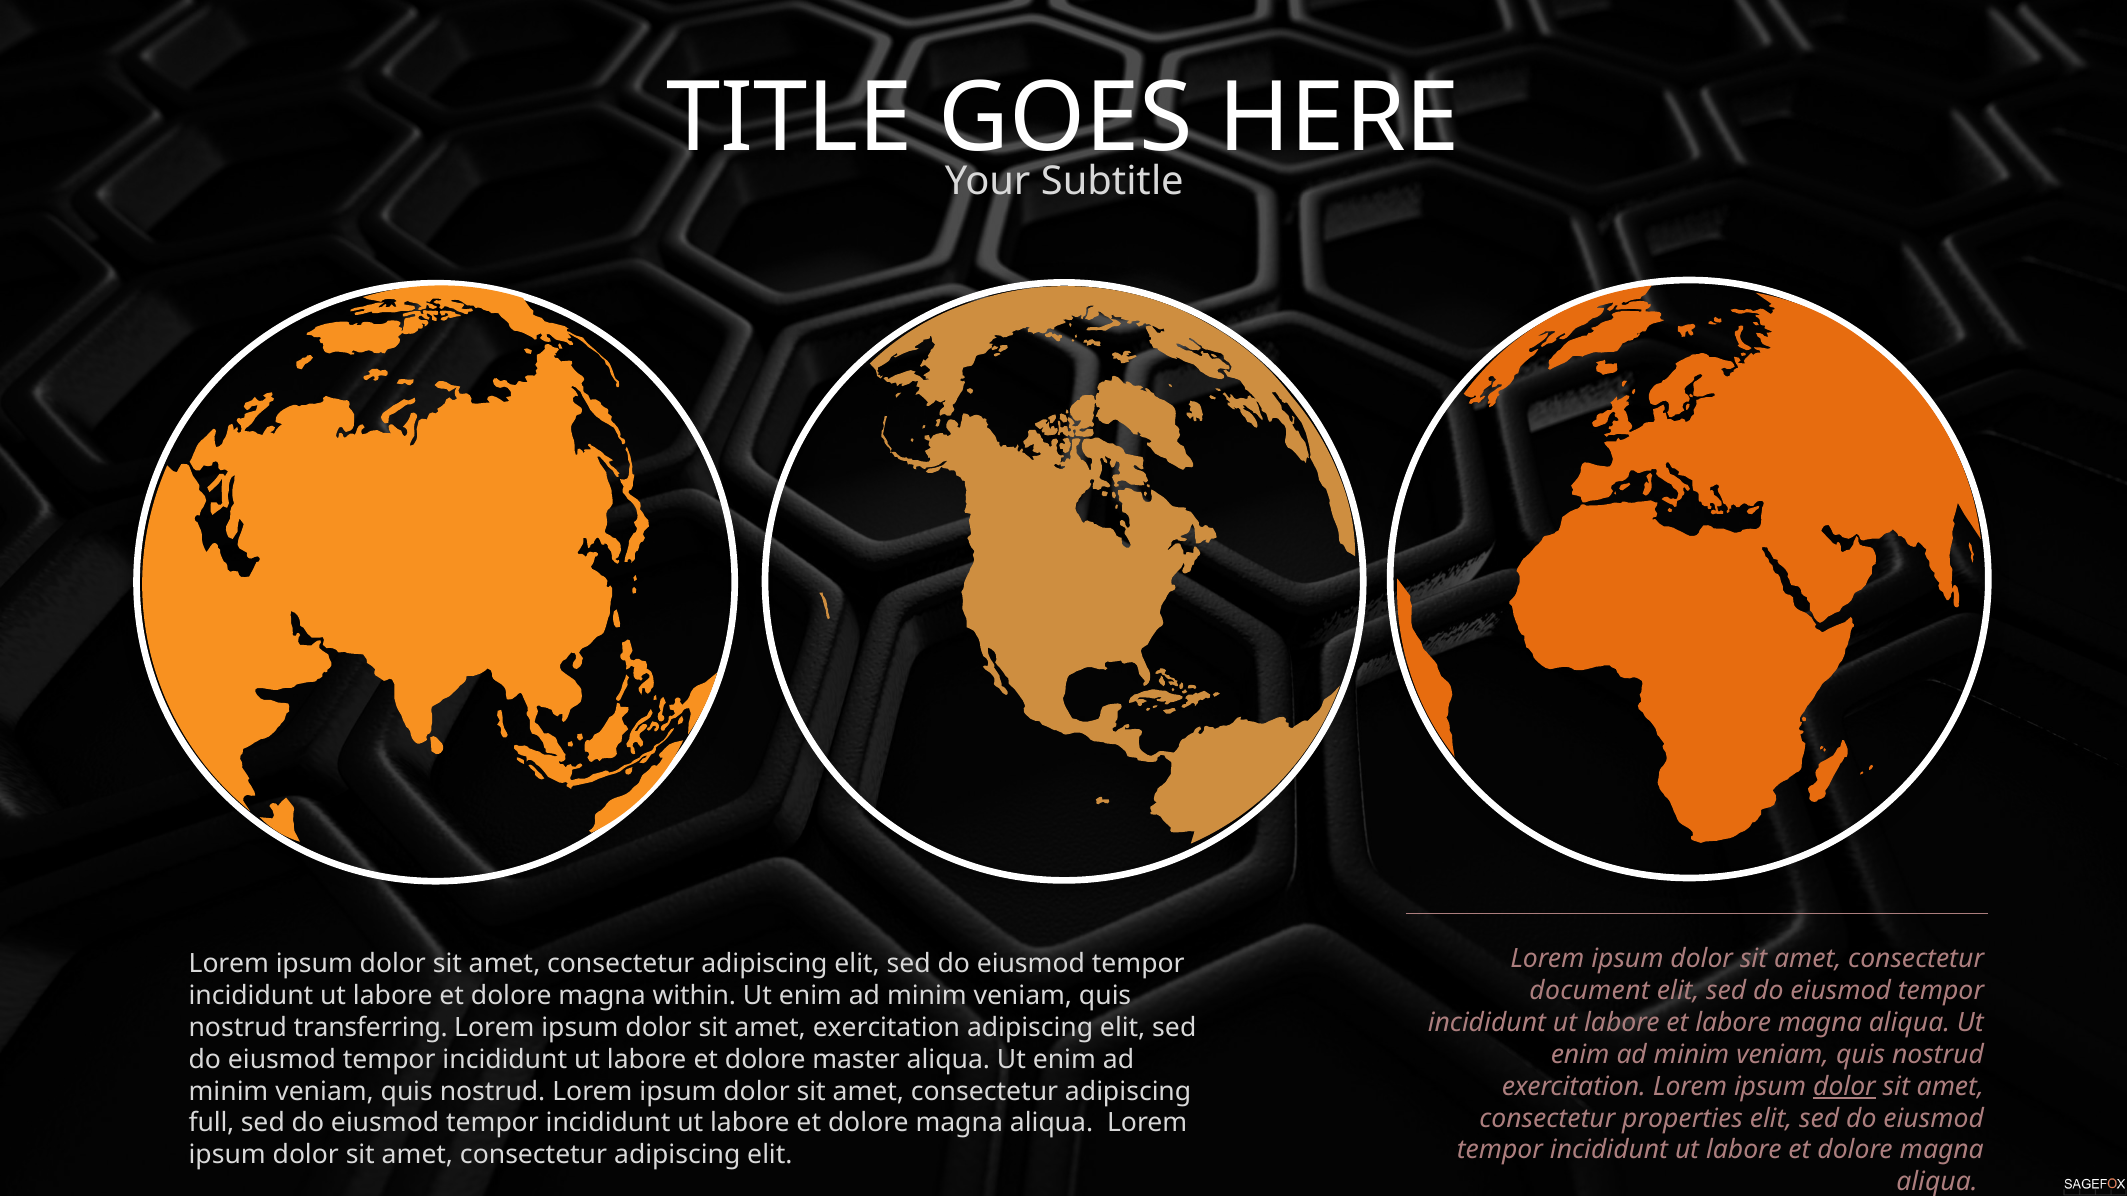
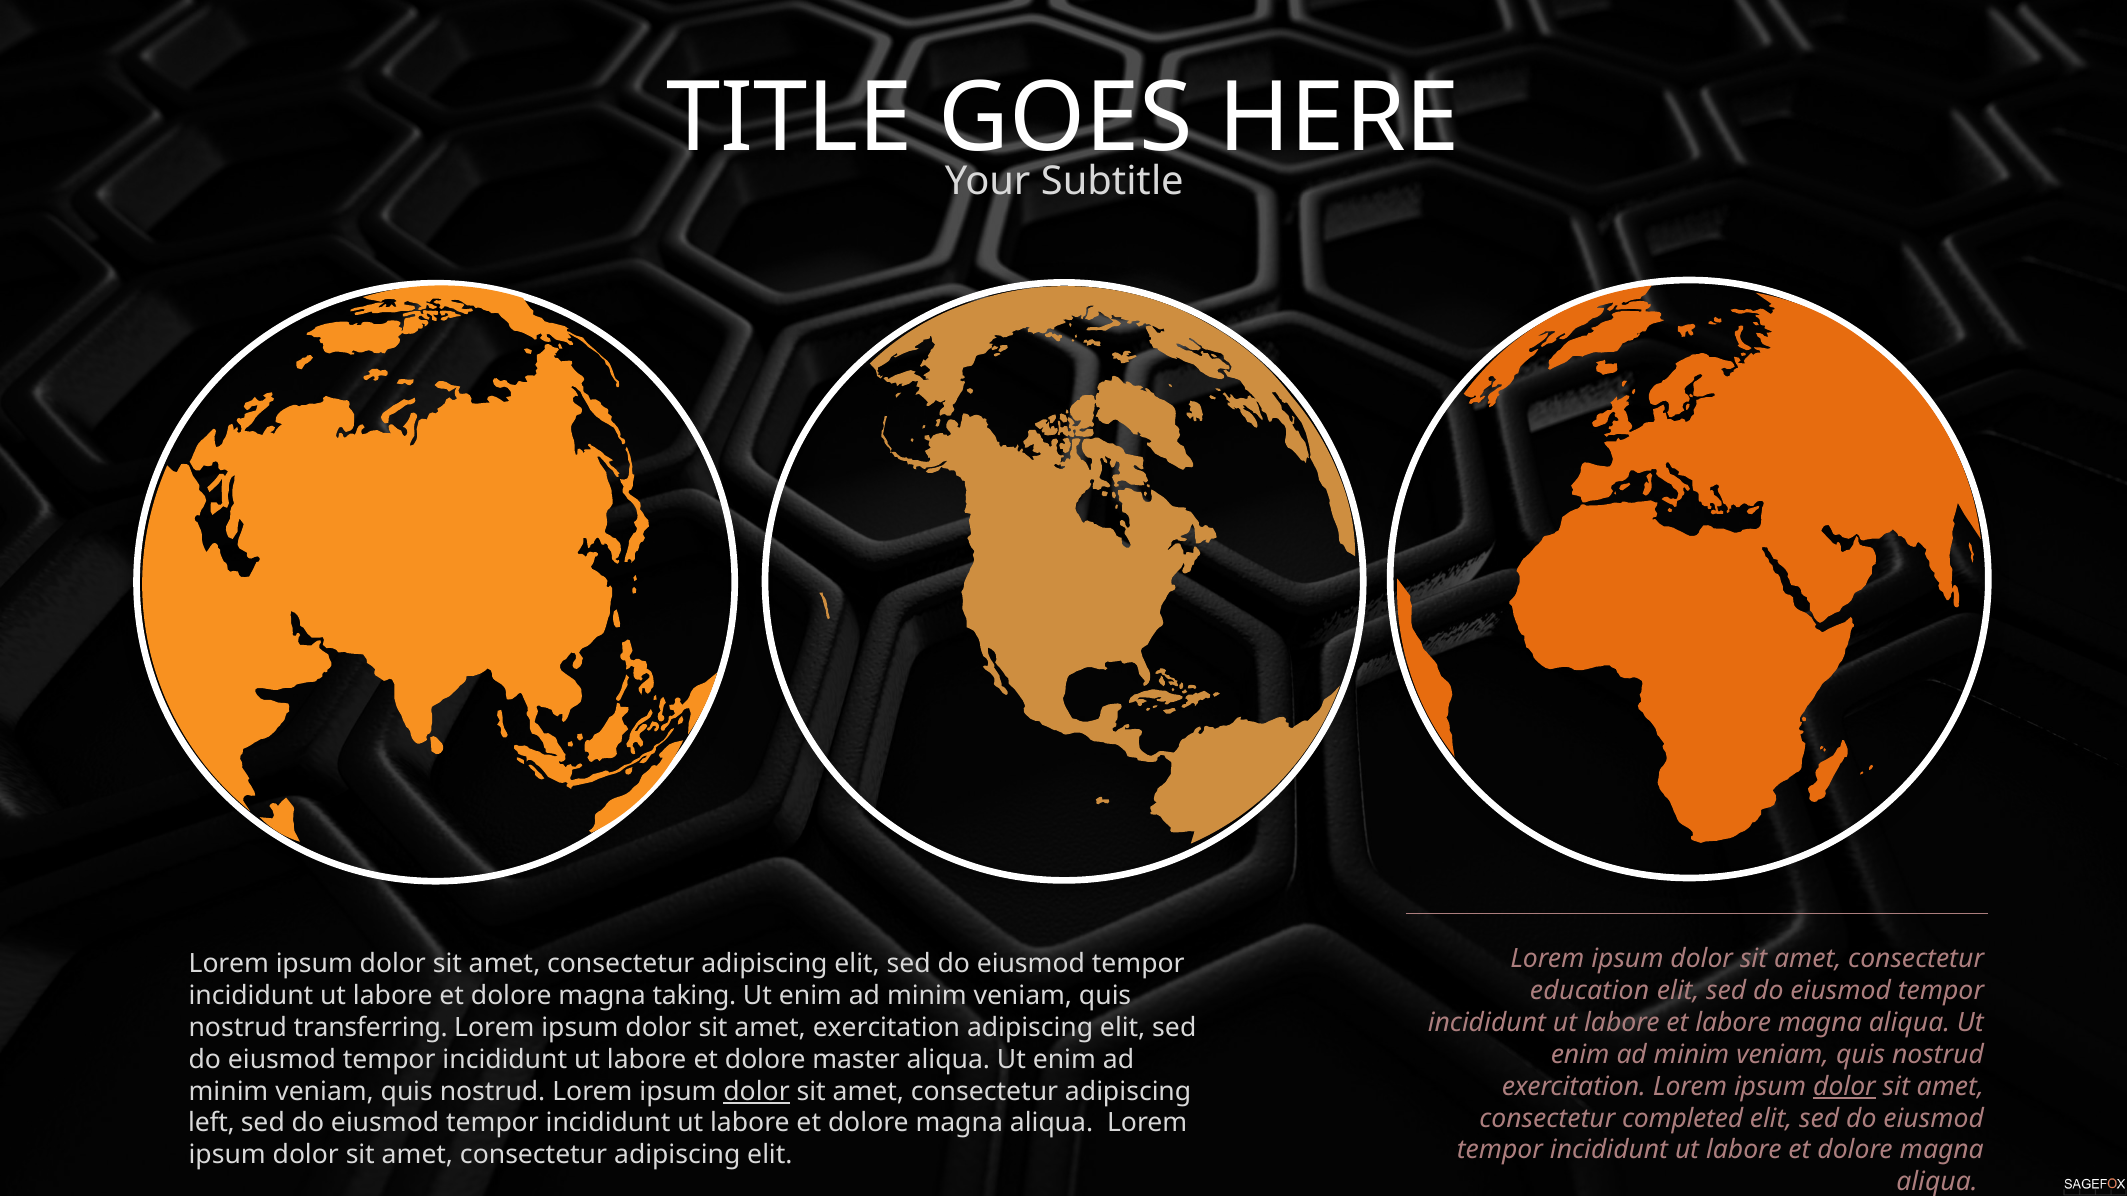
document: document -> education (1590, 991)
within: within -> taking (694, 996)
dolor underline: none -> present (757, 1092)
properties: properties -> completed (1683, 1119)
full: full -> left (212, 1124)
